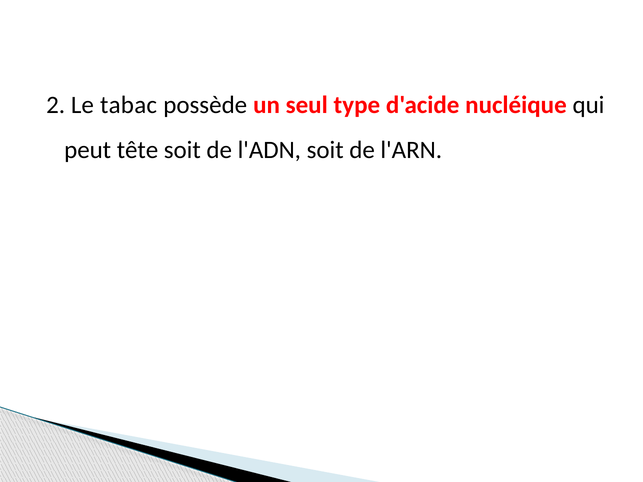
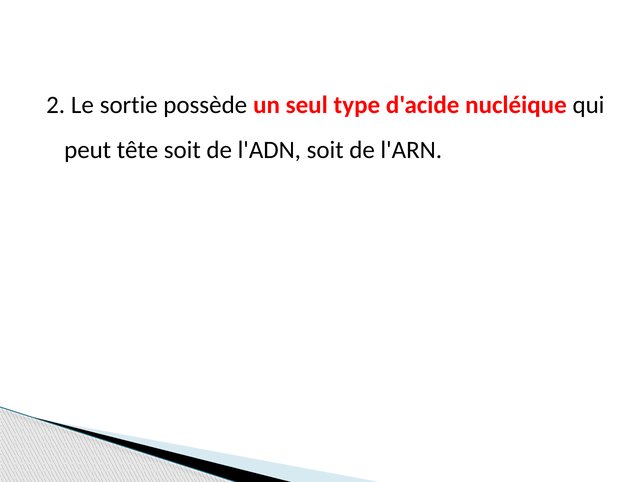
tabac: tabac -> sortie (129, 105)
